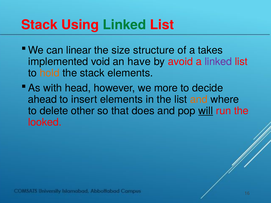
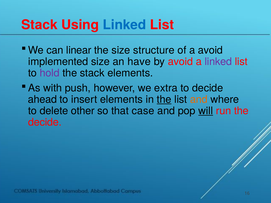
Linked colour: green -> blue (124, 25)
a takes: takes -> avoid (210, 50)
implemented void: void -> size (100, 62)
hold colour: orange -> purple (50, 73)
head: head -> push (78, 88)
more: more -> extra (166, 88)
the underline: none -> present (164, 100)
does: does -> case (143, 111)
looked: looked -> decide (45, 122)
